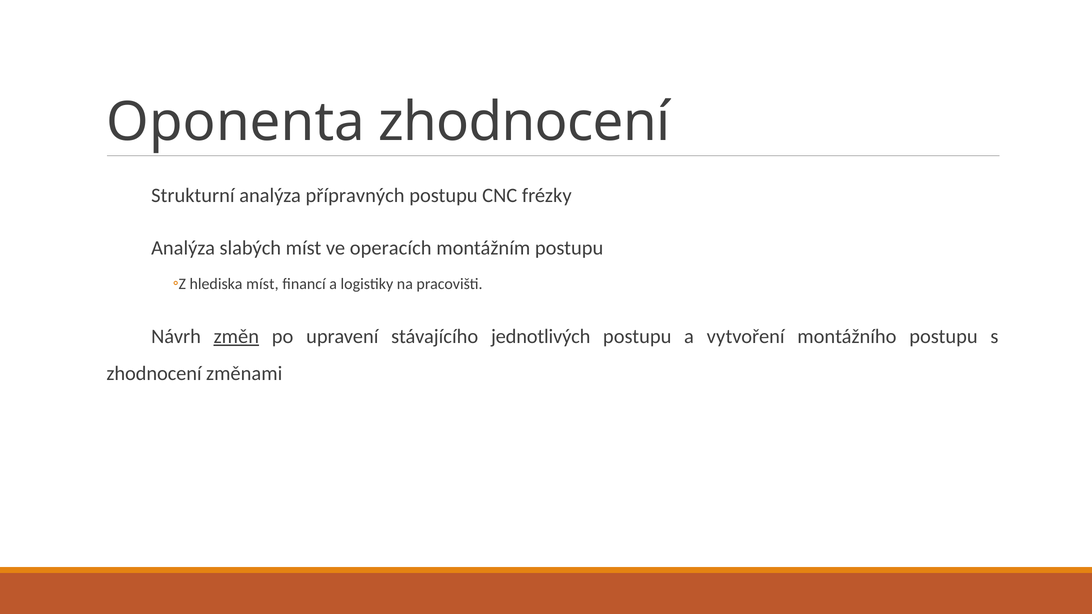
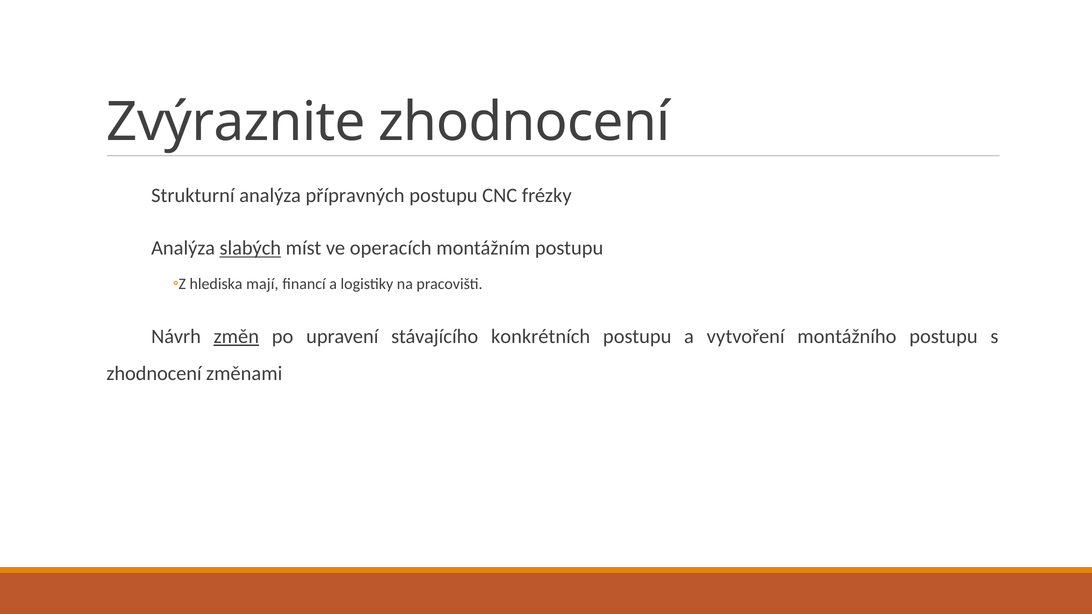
Oponenta: Oponenta -> Zvýraznite (236, 122)
slabých underline: none -> present (250, 248)
hlediska míst: míst -> mají (262, 284)
jednotlivých: jednotlivých -> konkrétních (541, 337)
